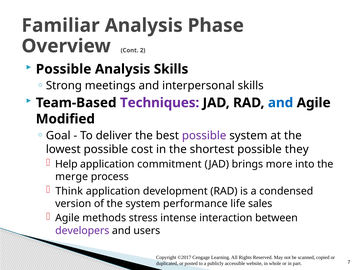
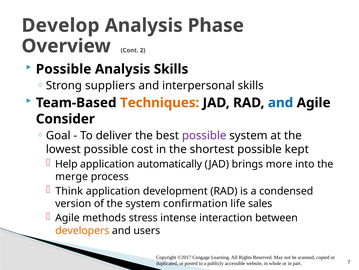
Familiar: Familiar -> Develop (61, 25)
meetings: meetings -> suppliers (110, 85)
Techniques colour: purple -> orange (160, 102)
Modified: Modified -> Consider (65, 119)
they: they -> kept (297, 149)
commitment: commitment -> automatically (170, 164)
performance: performance -> confirmation (195, 203)
developers colour: purple -> orange (82, 230)
